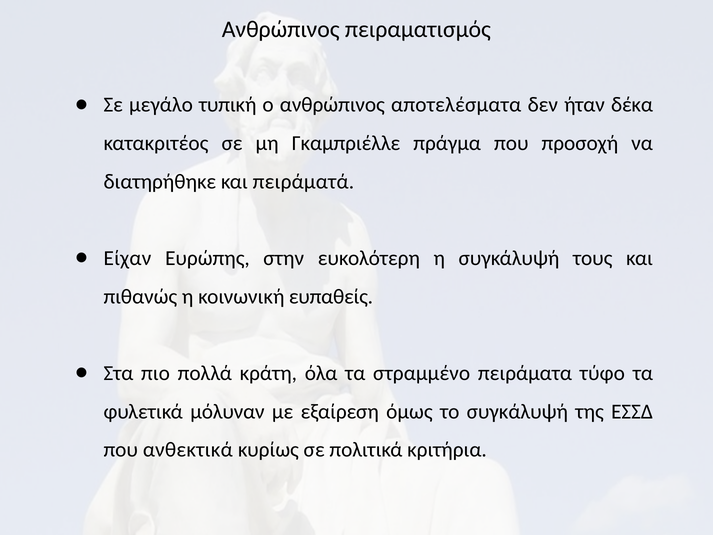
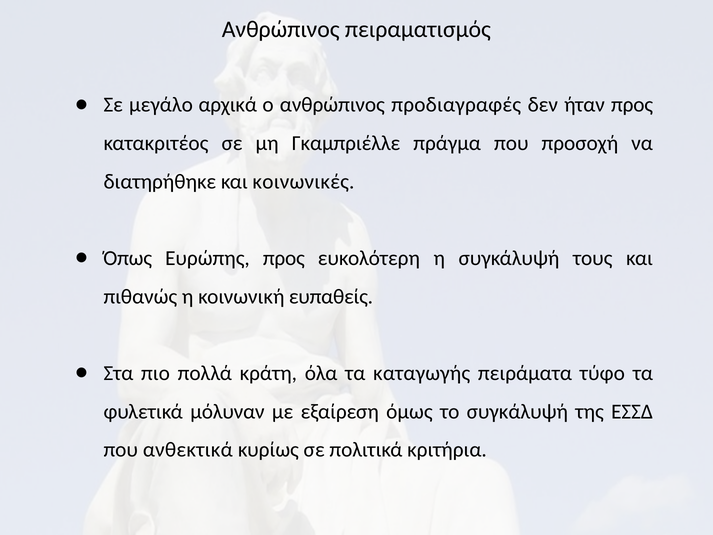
τυπική: τυπική -> αρχικά (228, 105)
αποτελέσματα: αποτελέσματα -> προδιαγραφές (456, 105)
ήταν δέκα: δέκα -> προς (632, 105)
πειράματά: πειράματά -> κοινωνικές (303, 181)
Είχαν: Είχαν -> Όπως (128, 258)
Ευρώπης στην: στην -> προς (284, 258)
στραμμένο: στραμμένο -> καταγωγής (422, 373)
